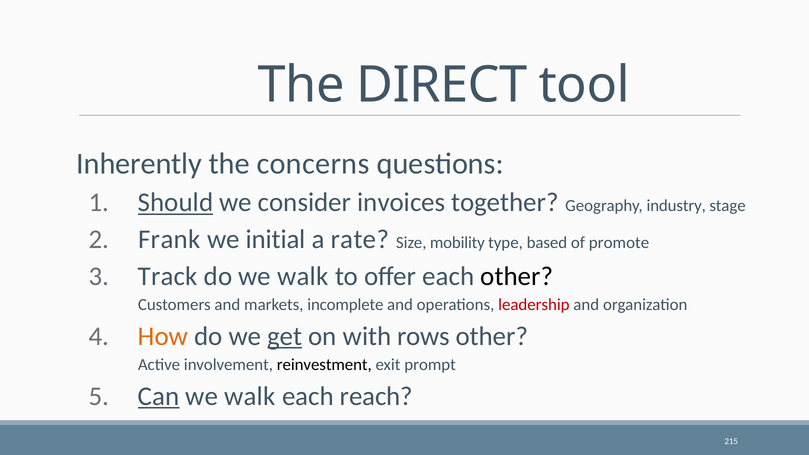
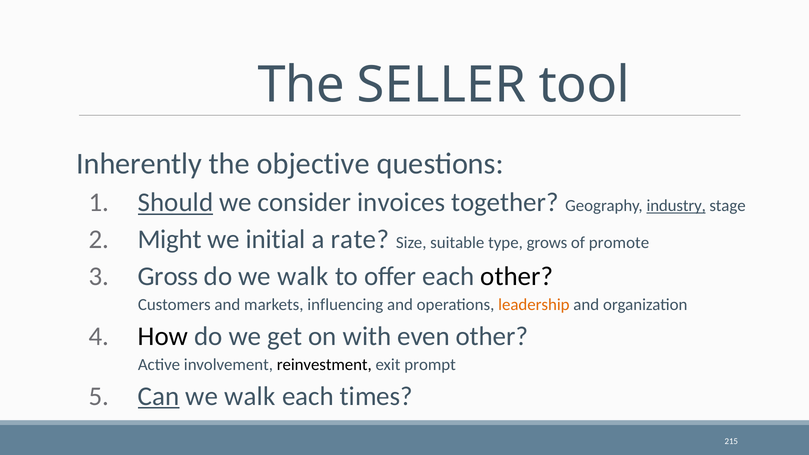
DIRECT: DIRECT -> SELLER (442, 85)
concerns: concerns -> objective (313, 164)
industry underline: none -> present (676, 206)
Frank: Frank -> Might (170, 239)
mobility: mobility -> suitable (457, 243)
based: based -> grows (547, 243)
Track: Track -> Gross (168, 276)
incomplete: incomplete -> influencing (345, 305)
leadership colour: red -> orange (534, 305)
How colour: orange -> black (163, 336)
get underline: present -> none (285, 336)
rows: rows -> even (424, 336)
reach: reach -> times (376, 396)
